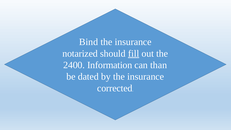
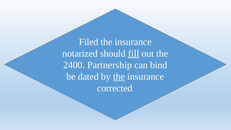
Bind: Bind -> Filed (89, 42)
Information: Information -> Partnership (110, 65)
than: than -> bind (159, 65)
the underline: none -> present (119, 77)
